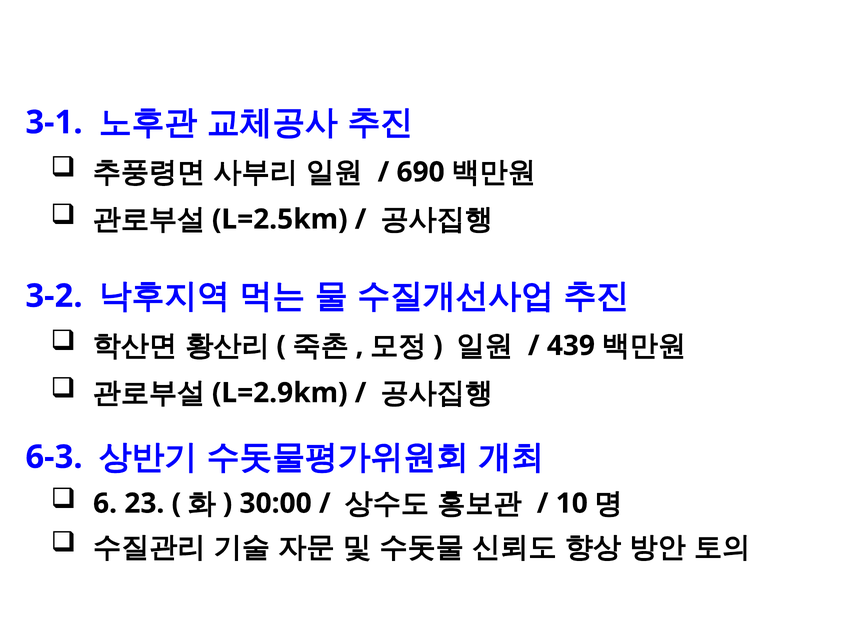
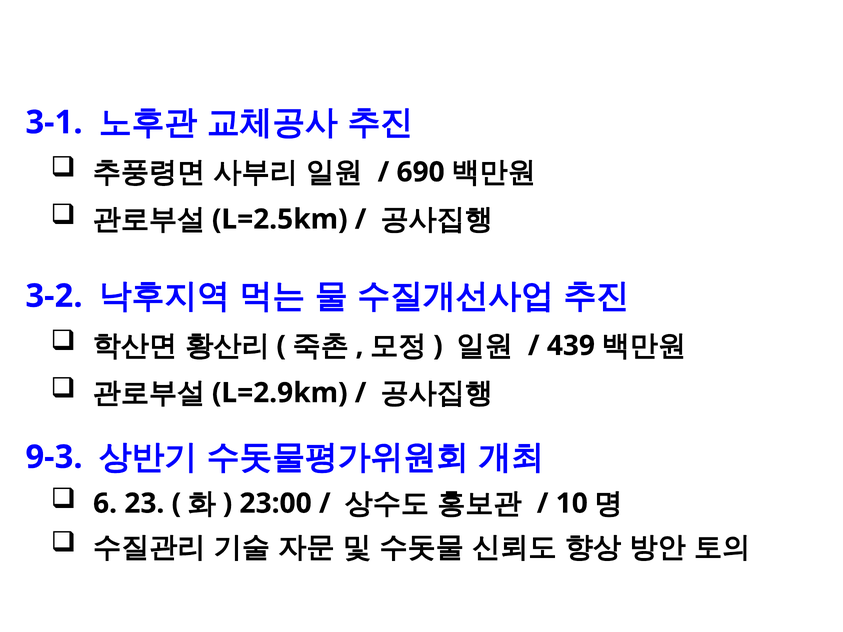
6-3: 6-3 -> 9-3 (54, 457)
30:00: 30:00 -> 23:00 (276, 504)
